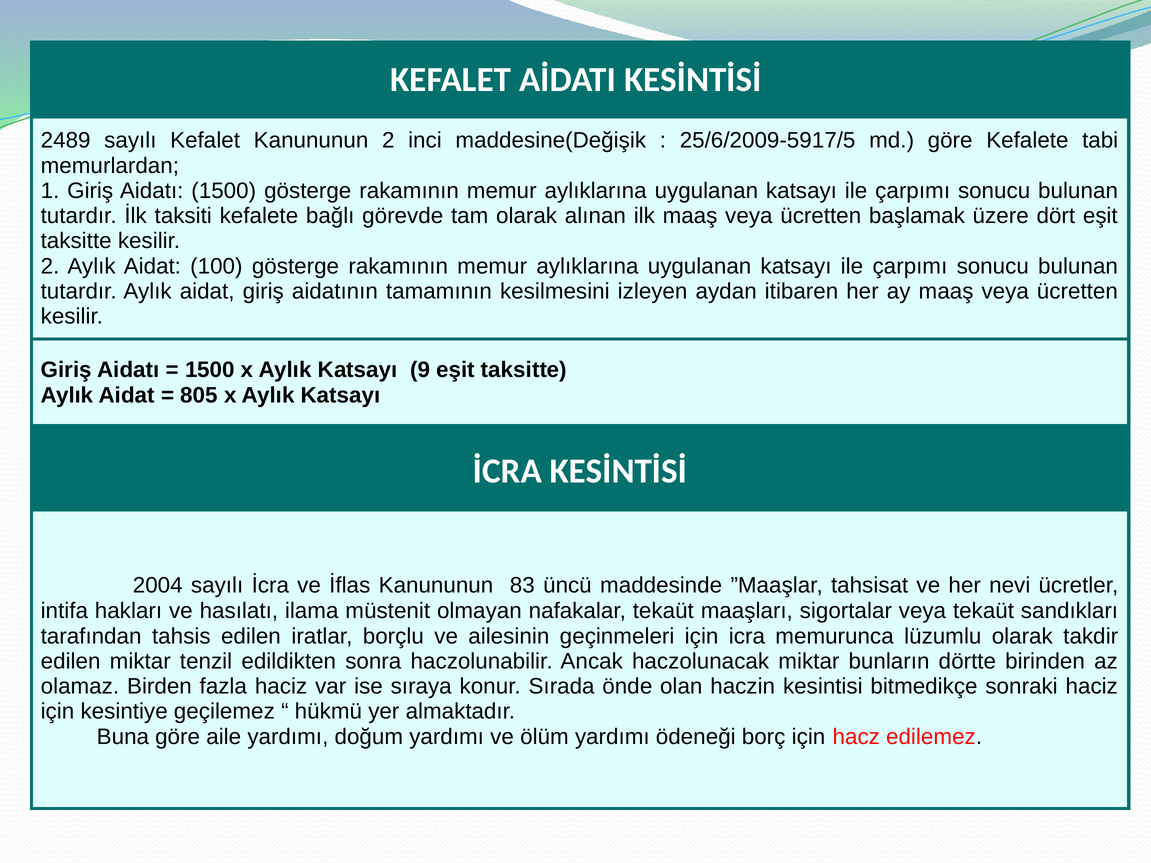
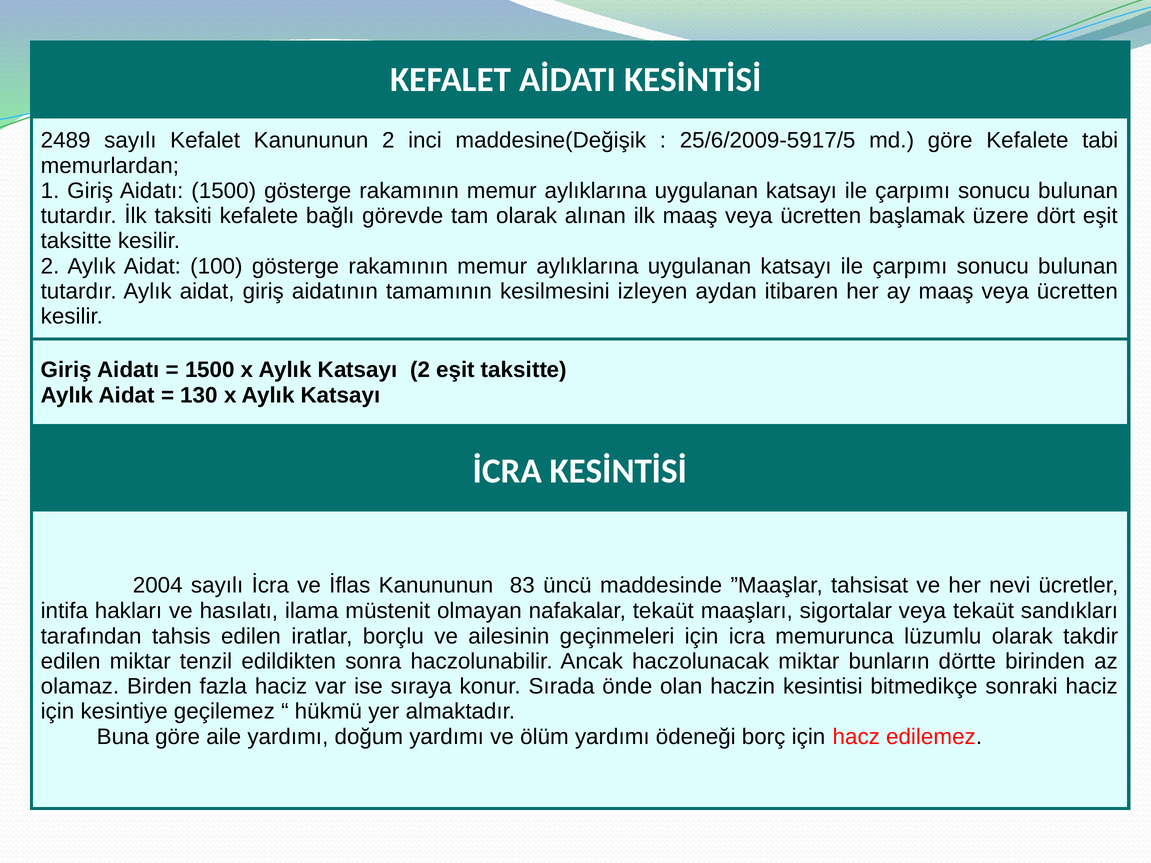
Katsayı 9: 9 -> 2 (420, 370)
805: 805 -> 130 (199, 395)
